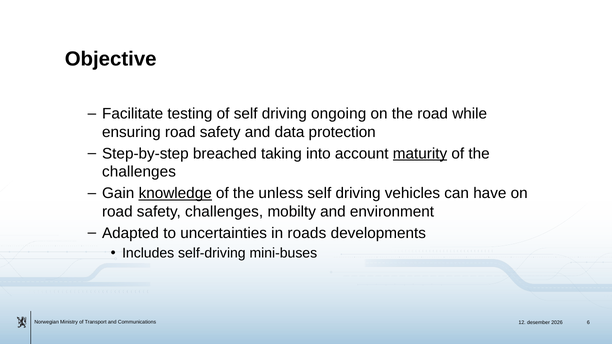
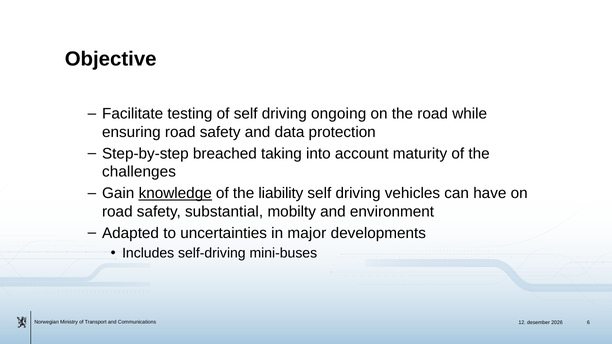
maturity underline: present -> none (420, 154)
unless: unless -> liability (281, 193)
safety challenges: challenges -> substantial (224, 212)
roads: roads -> major (307, 233)
